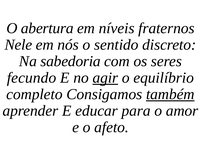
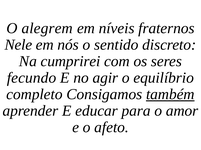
abertura: abertura -> alegrem (47, 28)
sabedoria: sabedoria -> cumprirei (71, 62)
agir underline: present -> none (105, 78)
